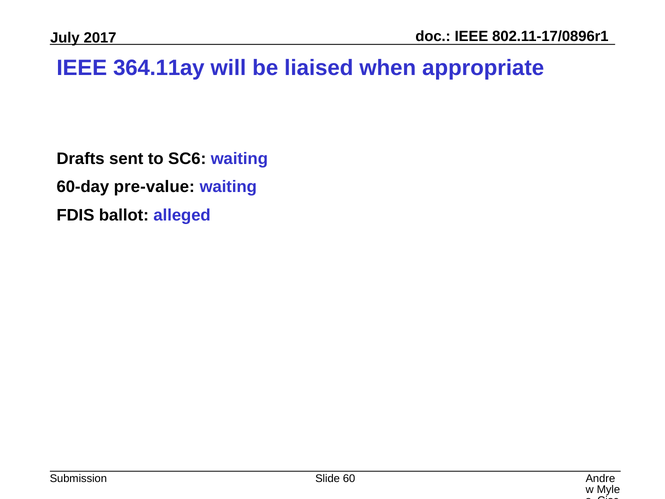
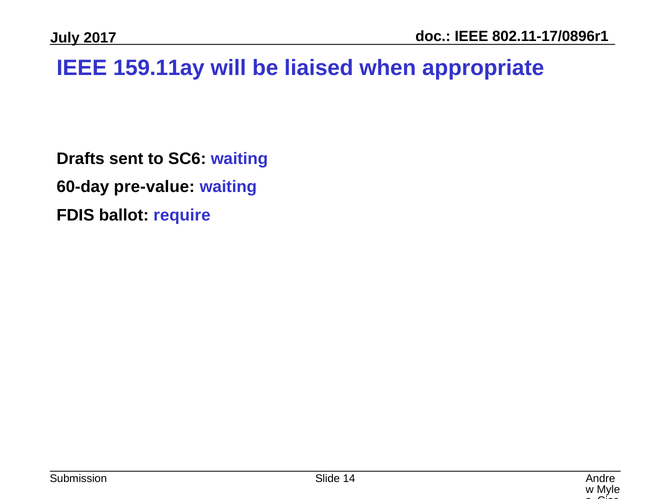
364.11ay: 364.11ay -> 159.11ay (159, 68)
alleged: alleged -> require (182, 215)
60: 60 -> 14 (349, 478)
